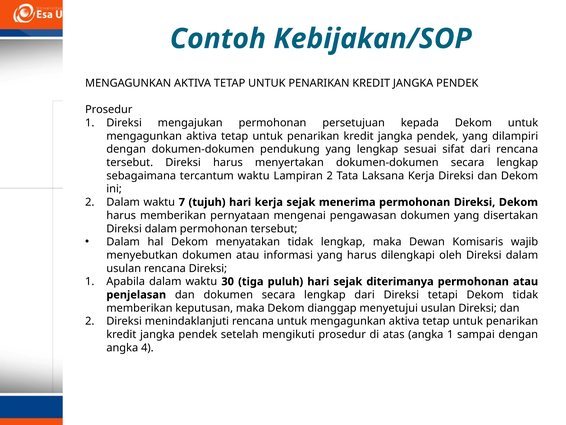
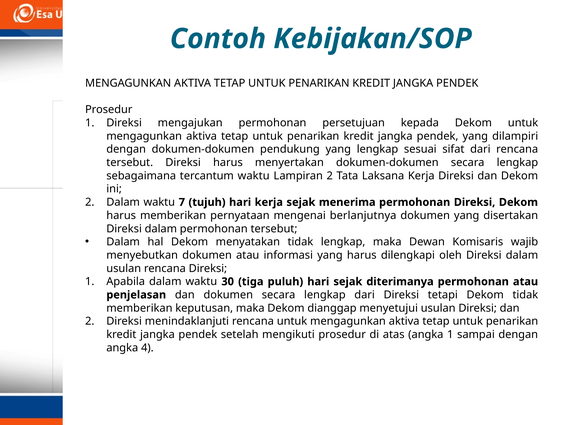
pengawasan: pengawasan -> berlanjutnya (363, 215)
